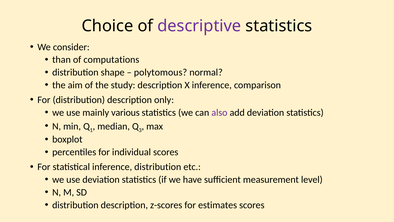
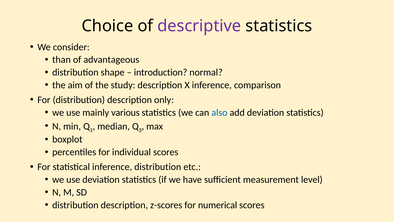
computations: computations -> advantageous (111, 60)
polytomous: polytomous -> introduction (161, 72)
also colour: purple -> blue (219, 112)
estimates: estimates -> numerical (218, 205)
